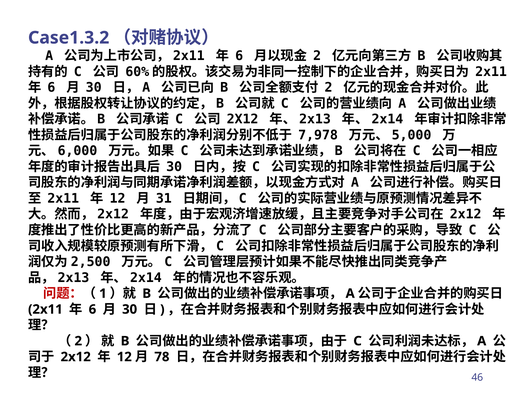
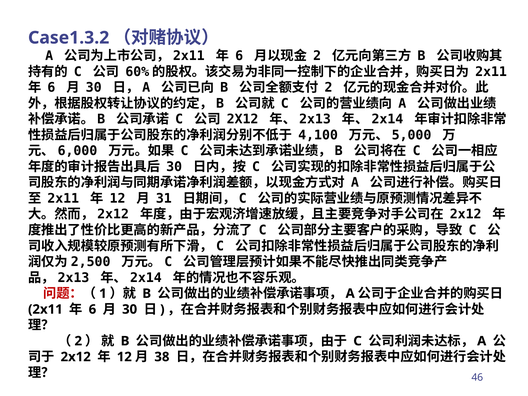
7,978: 7,978 -> 4,100 (318, 135)
78: 78 -> 38 (162, 357)
